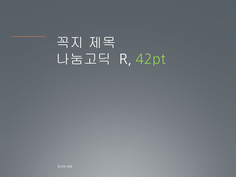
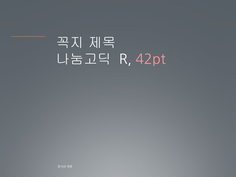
42pt colour: light green -> pink (151, 59)
